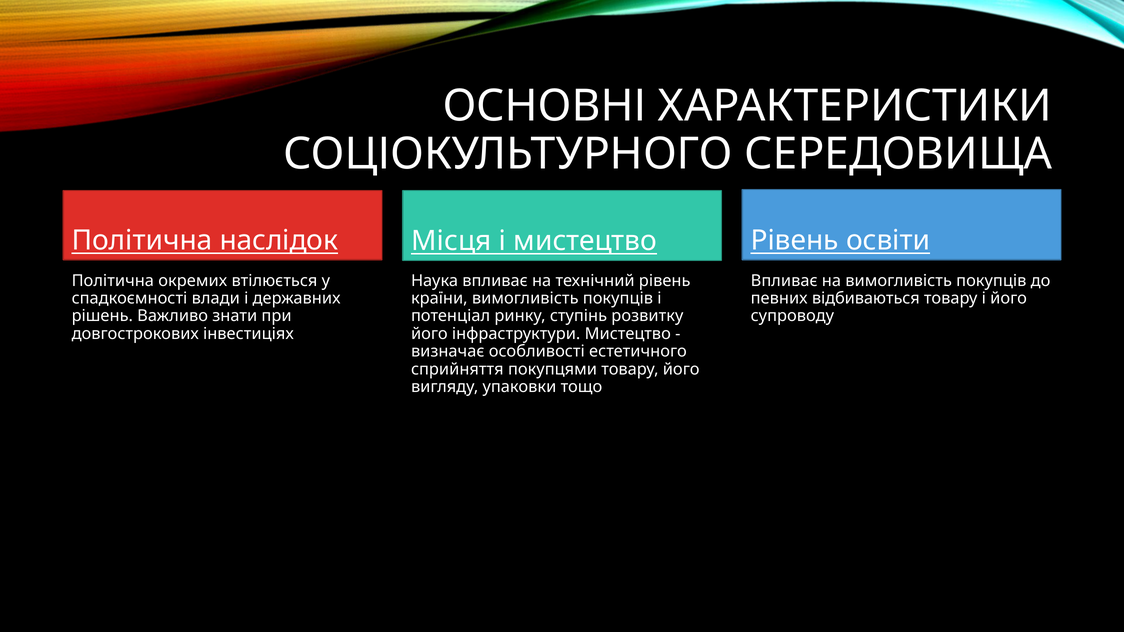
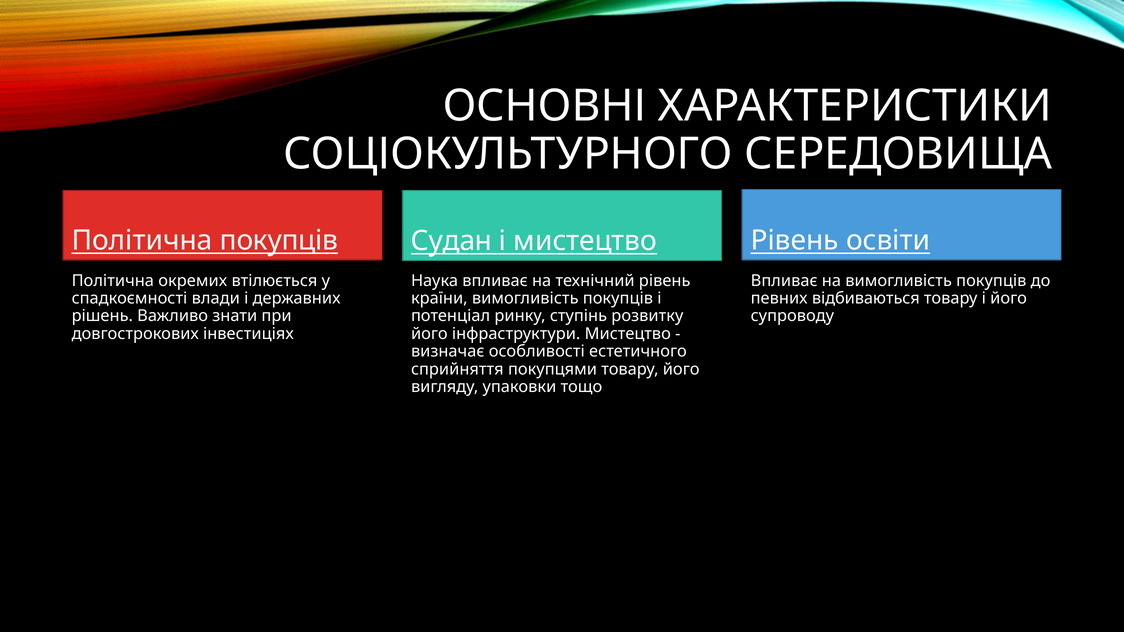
Політична наслідок: наслідок -> покупців (279, 240)
Місця: Місця -> Судан (452, 241)
